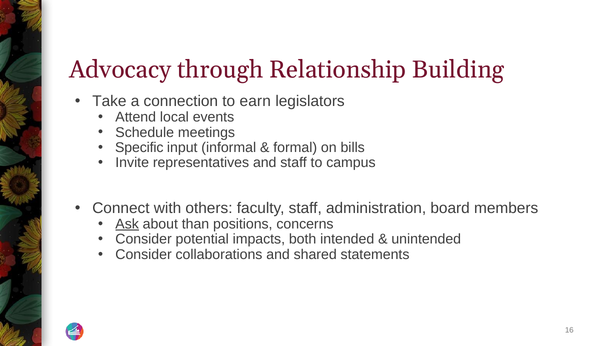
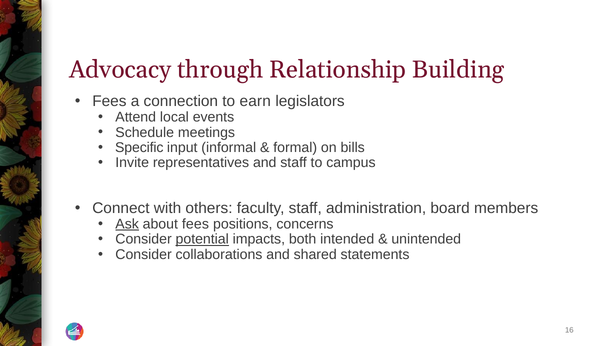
Take: Take -> Fees (109, 101)
about than: than -> fees (195, 224)
potential underline: none -> present (202, 240)
